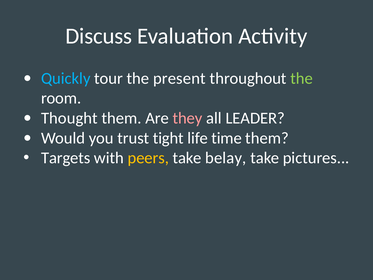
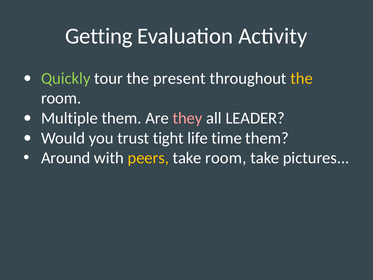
Discuss: Discuss -> Getting (99, 36)
Quickly colour: light blue -> light green (66, 78)
the colour: light green -> yellow (302, 78)
Thought: Thought -> Multiple (69, 118)
Targets: Targets -> Around (66, 158)
take belay: belay -> room (226, 158)
